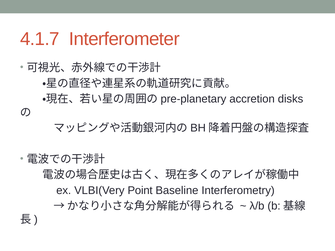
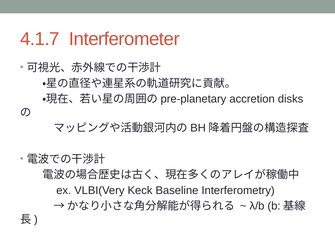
Point: Point -> Keck (140, 191)
